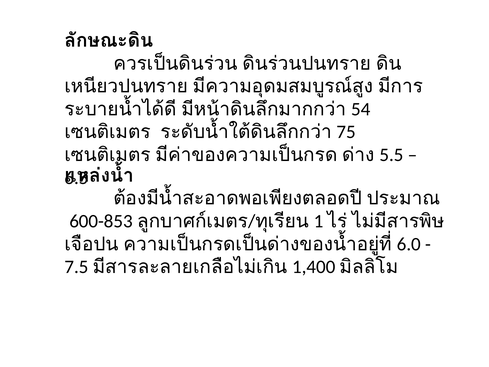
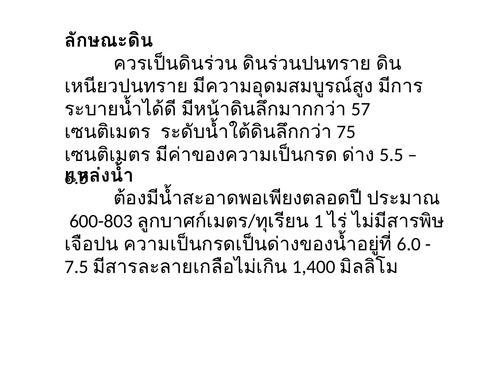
54: 54 -> 57 (361, 109)
600-853: 600-853 -> 600-803 (101, 221)
